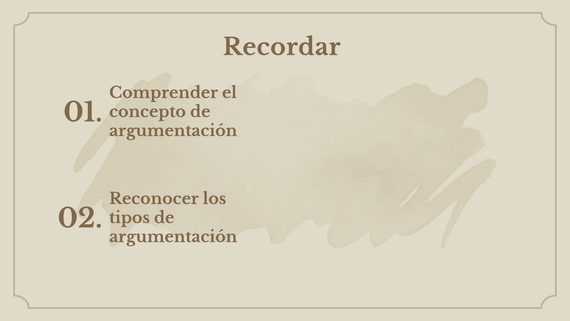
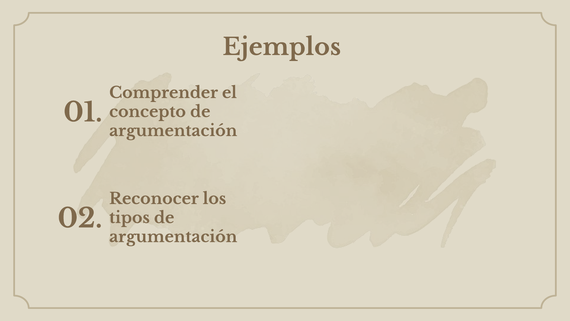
Recordar: Recordar -> Ejemplos (282, 47)
